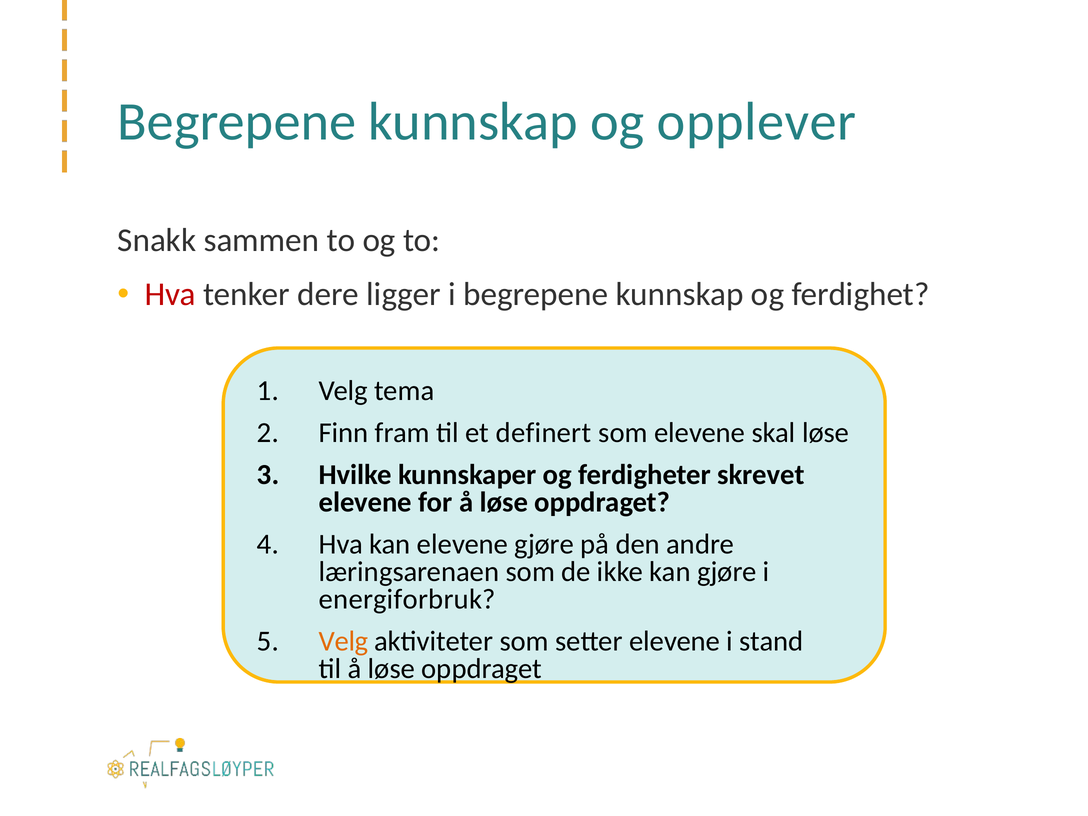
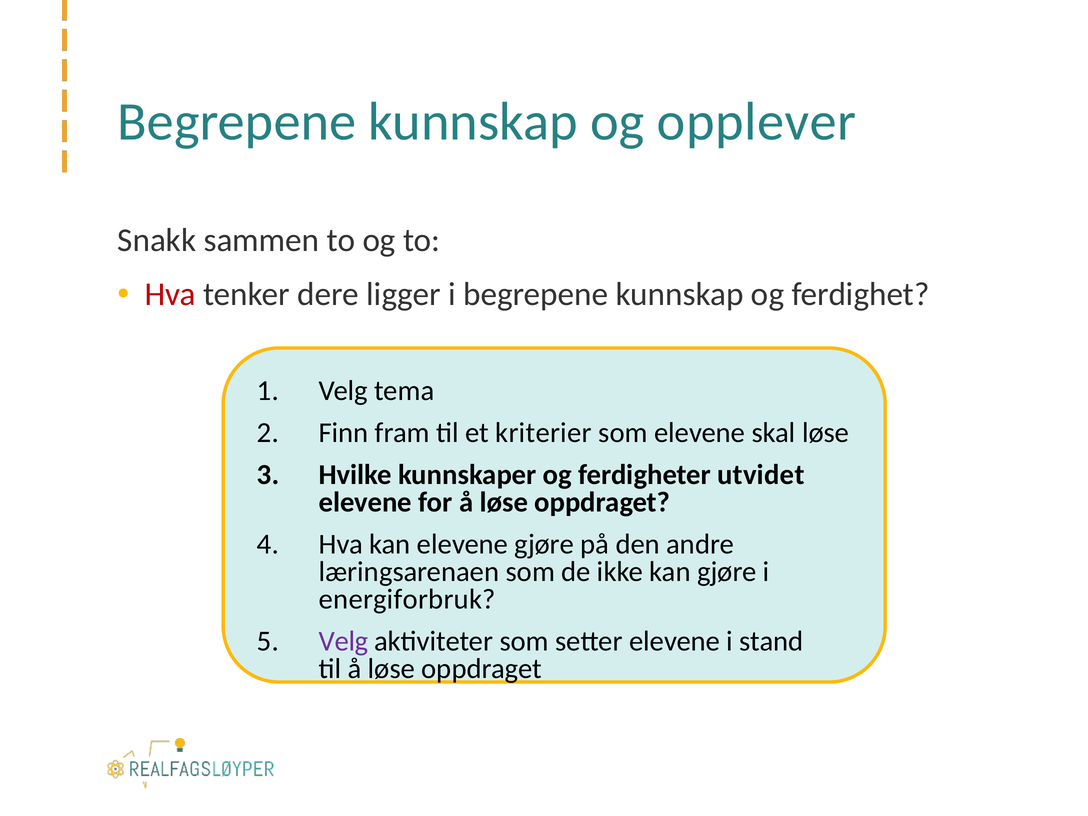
definert: definert -> kriterier (544, 433)
skrevet: skrevet -> utvidet (761, 475)
Velg colour: orange -> purple (343, 641)
